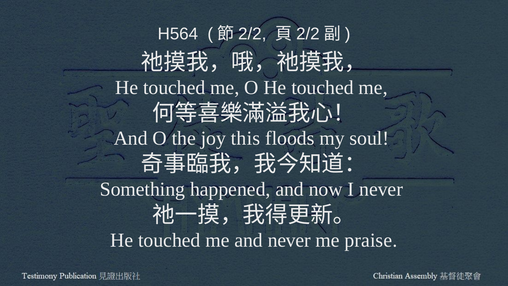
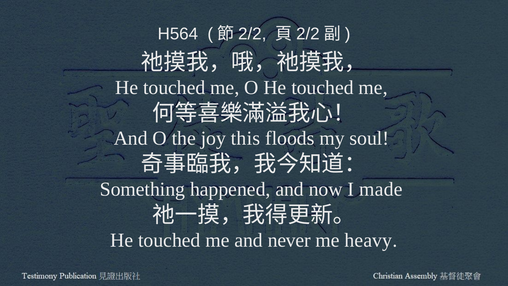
I never: never -> made (381, 189)
praise: praise -> heavy (371, 240)
